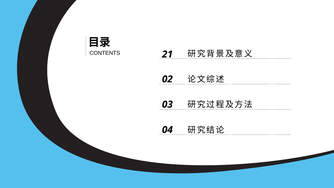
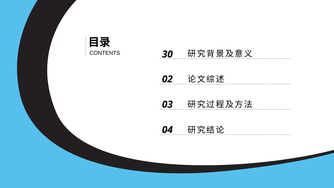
21: 21 -> 30 (167, 54)
